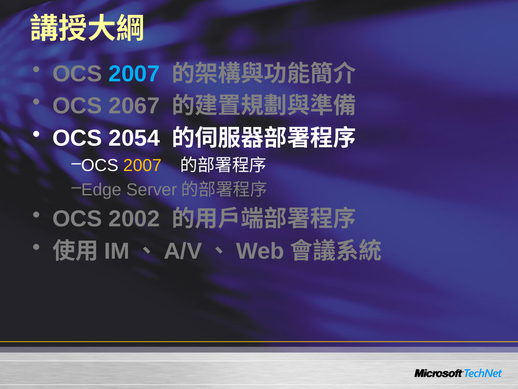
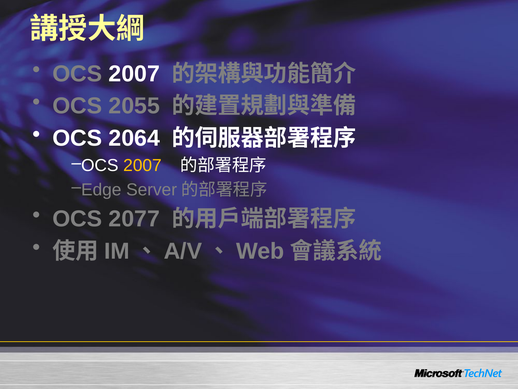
2007 colour: light blue -> white (134, 74)
2067: 2067 -> 2055 (134, 106)
2054: 2054 -> 2064 (134, 138)
2002: 2002 -> 2077 (134, 219)
